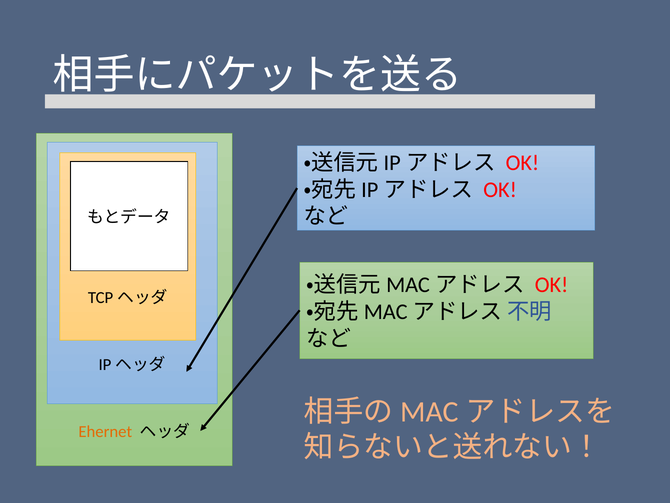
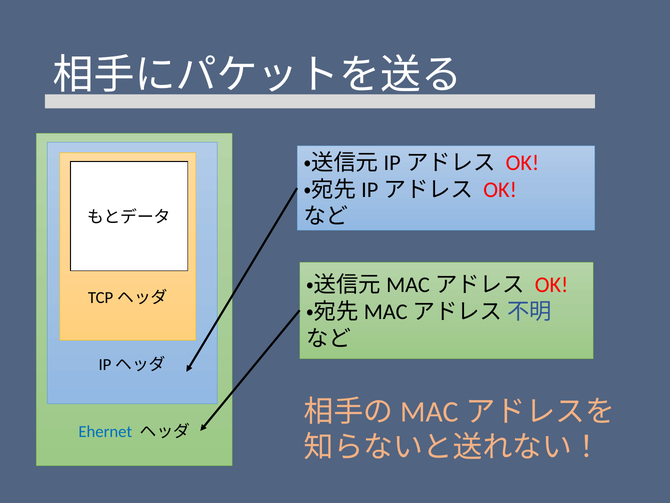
Ehernet colour: orange -> blue (105, 431)
